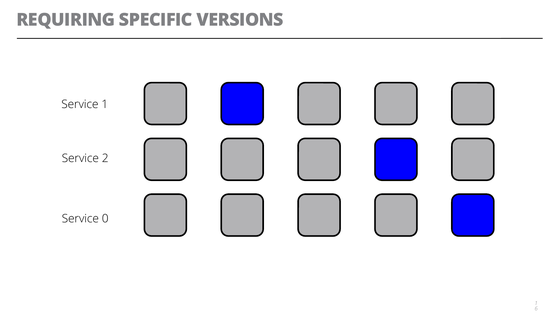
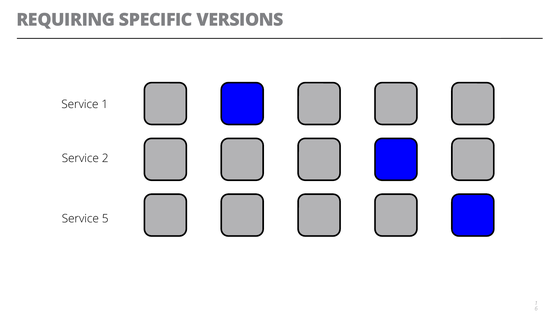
0: 0 -> 5 (105, 219)
